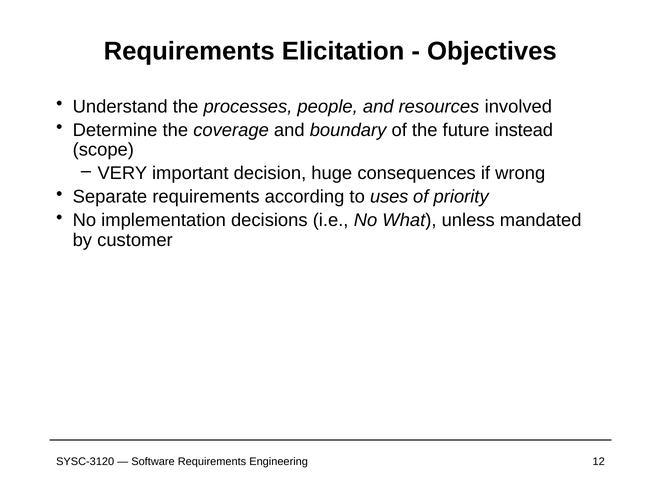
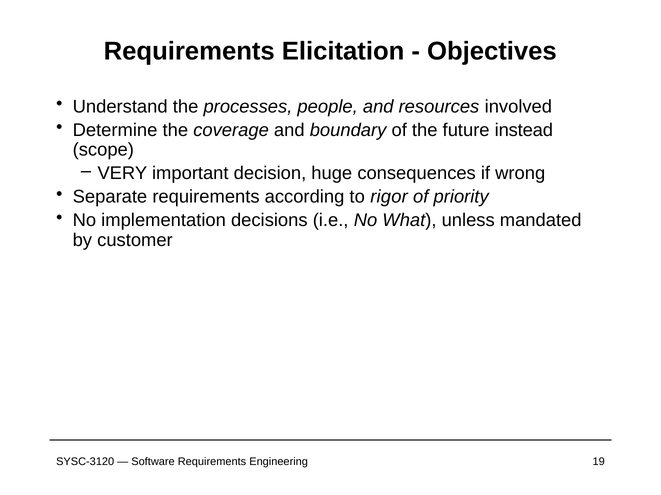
uses: uses -> rigor (389, 197)
12: 12 -> 19 (599, 462)
